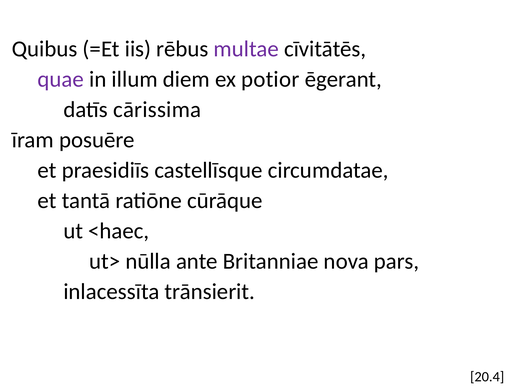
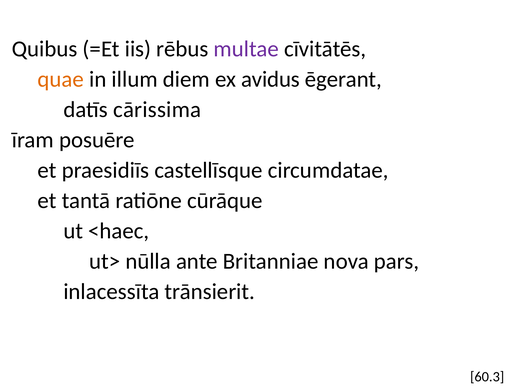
quae colour: purple -> orange (61, 79)
potior: potior -> avidus (271, 79)
20.4: 20.4 -> 60.3 (487, 377)
